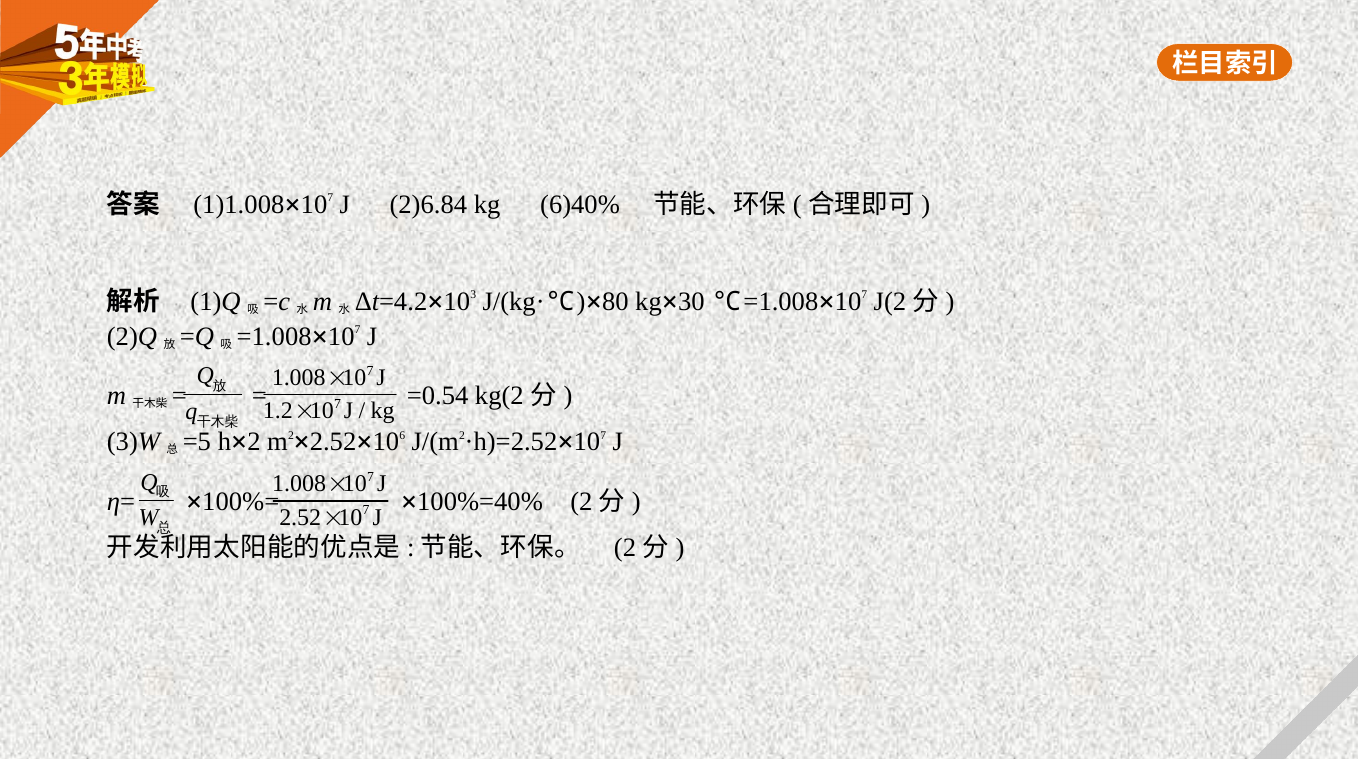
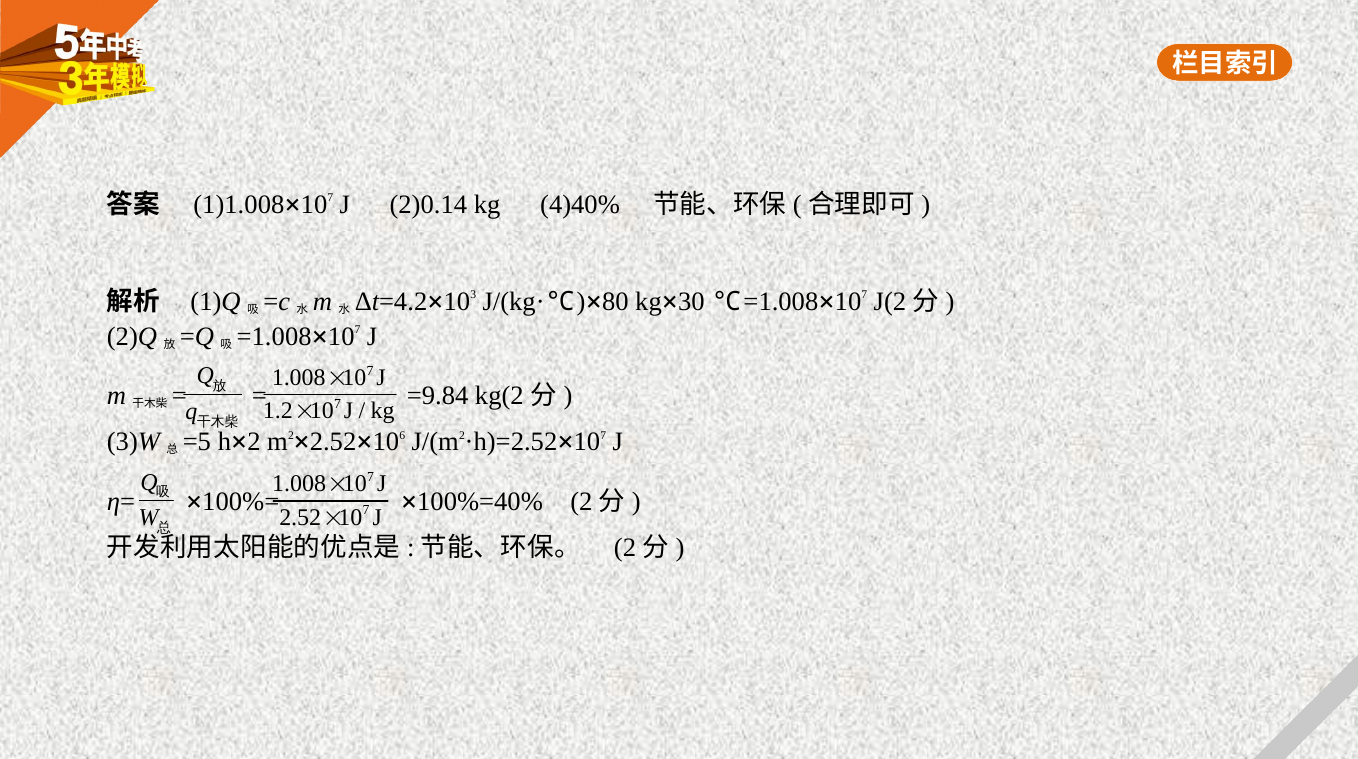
2)6.84: 2)6.84 -> 2)0.14 (428, 205)
6)40%: 6)40% -> 4)40% (580, 205)
=0.54: =0.54 -> =9.84 (438, 396)
